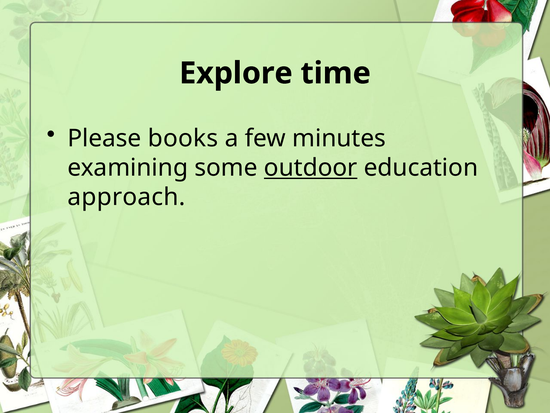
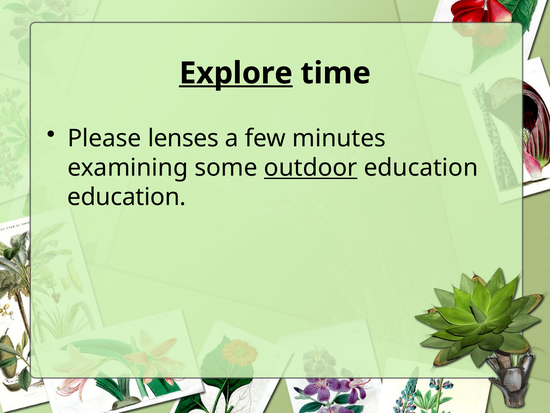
Explore underline: none -> present (236, 73)
books: books -> lenses (183, 138)
approach: approach -> education (127, 197)
